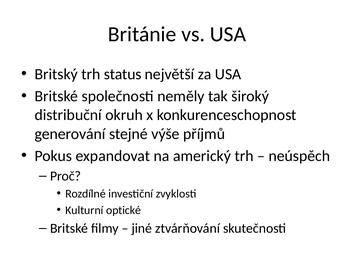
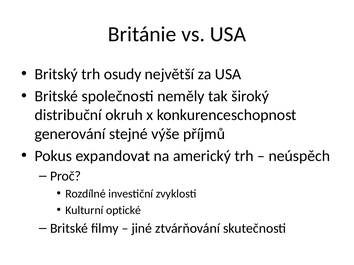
status: status -> osudy (123, 74)
